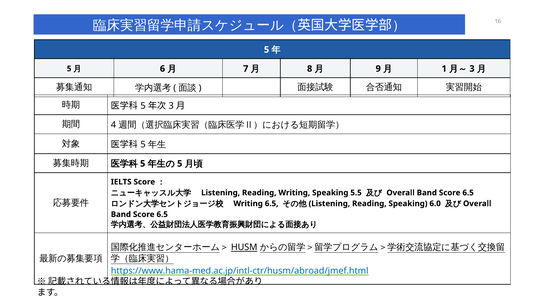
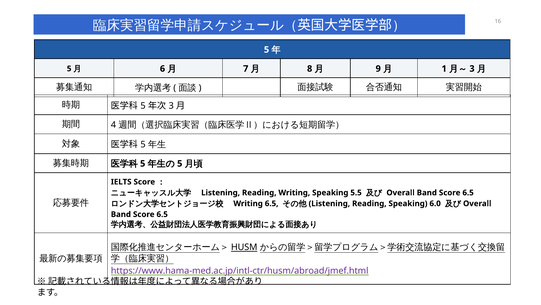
https://www.hama-med.ac.jp/intl-ctr/husm/abroad/jmef.html colour: blue -> purple (240, 270)
